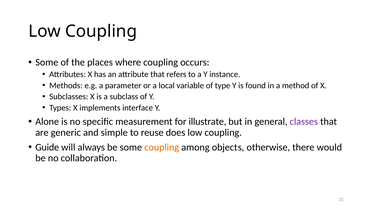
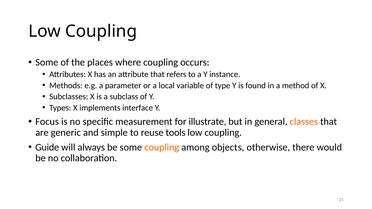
Alone: Alone -> Focus (47, 122)
classes colour: purple -> orange (304, 122)
does: does -> tools (176, 133)
